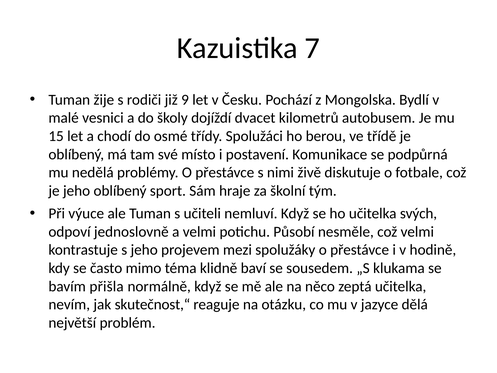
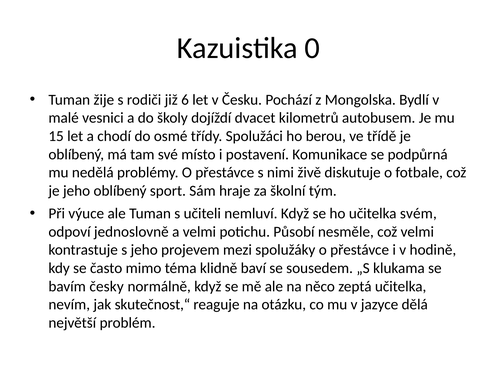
7: 7 -> 0 (312, 48)
9: 9 -> 6 (185, 100)
svých: svých -> svém (418, 213)
přišla: přišla -> česky (107, 286)
